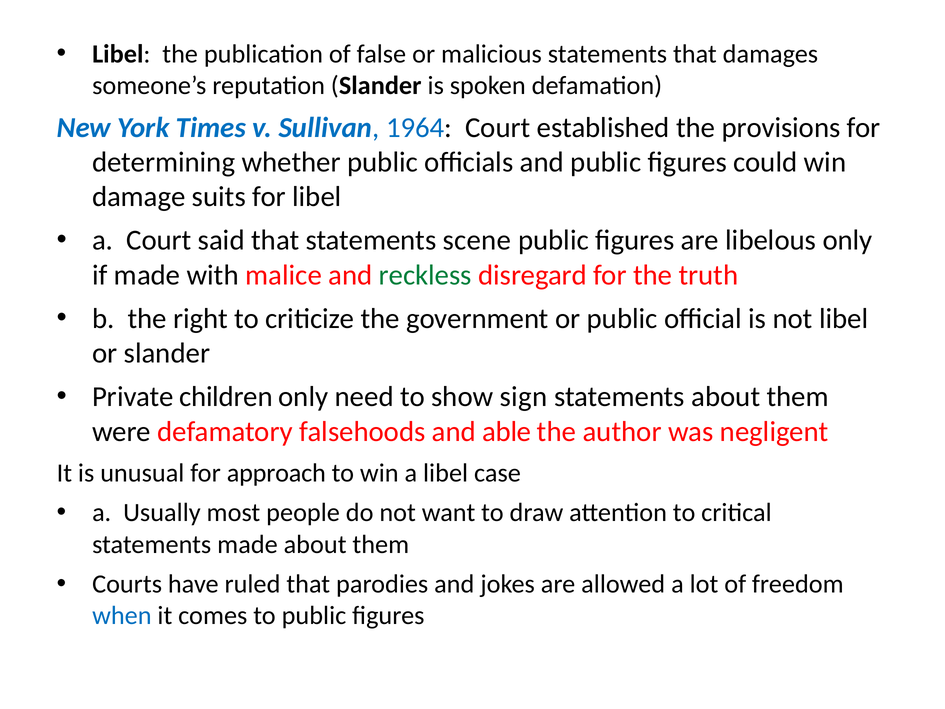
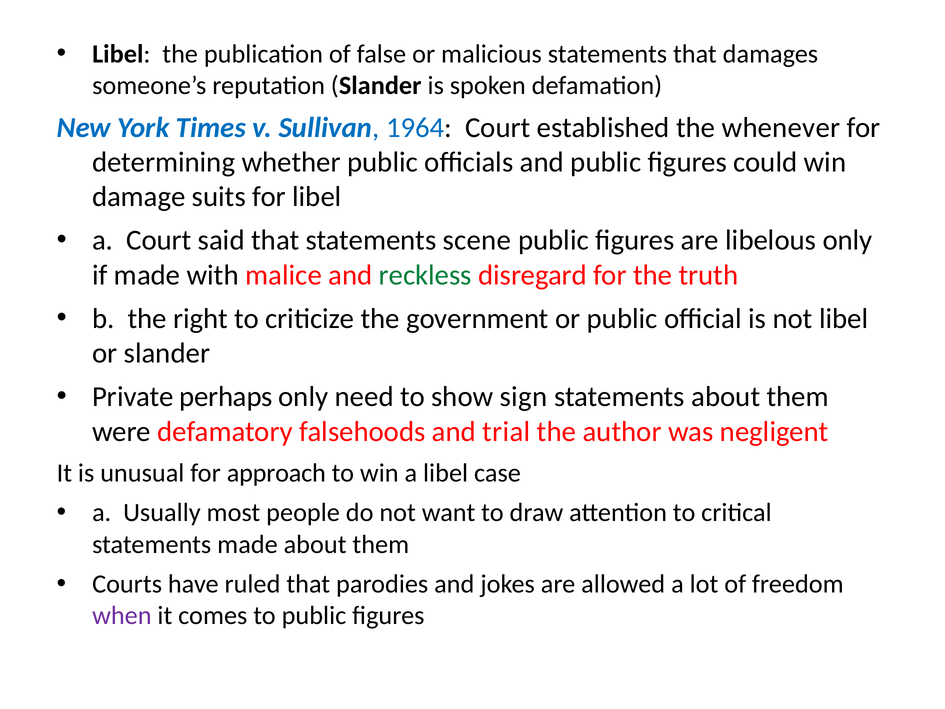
provisions: provisions -> whenever (781, 128)
children: children -> perhaps (226, 397)
able: able -> trial (506, 431)
when colour: blue -> purple (122, 616)
